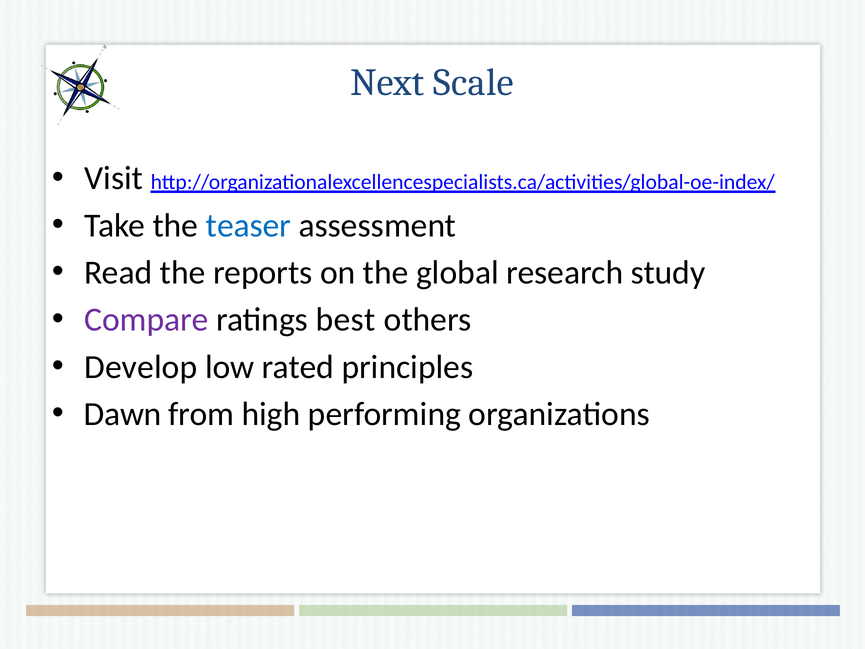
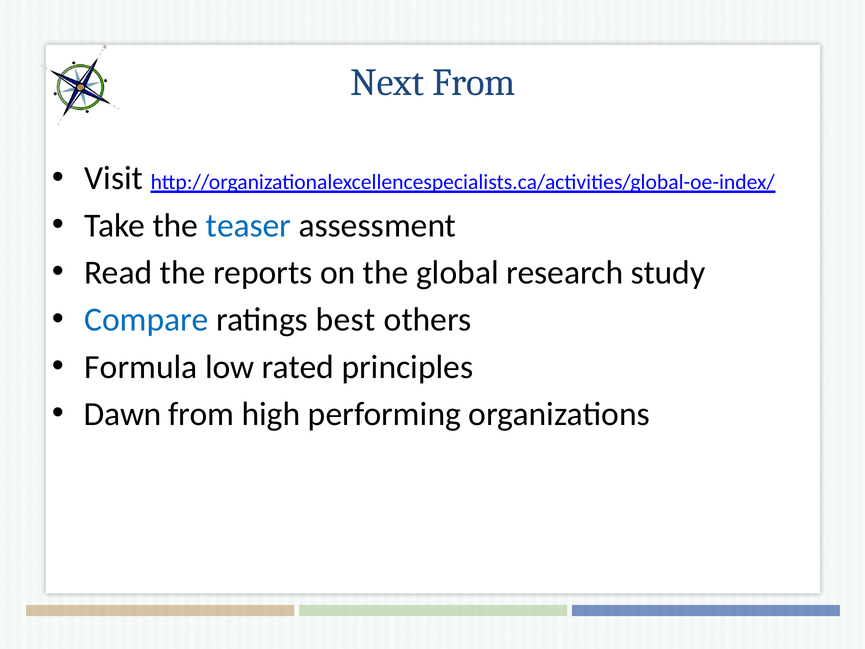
Next Scale: Scale -> From (474, 83)
Compare colour: purple -> blue (146, 320)
Develop: Develop -> Formula (141, 367)
